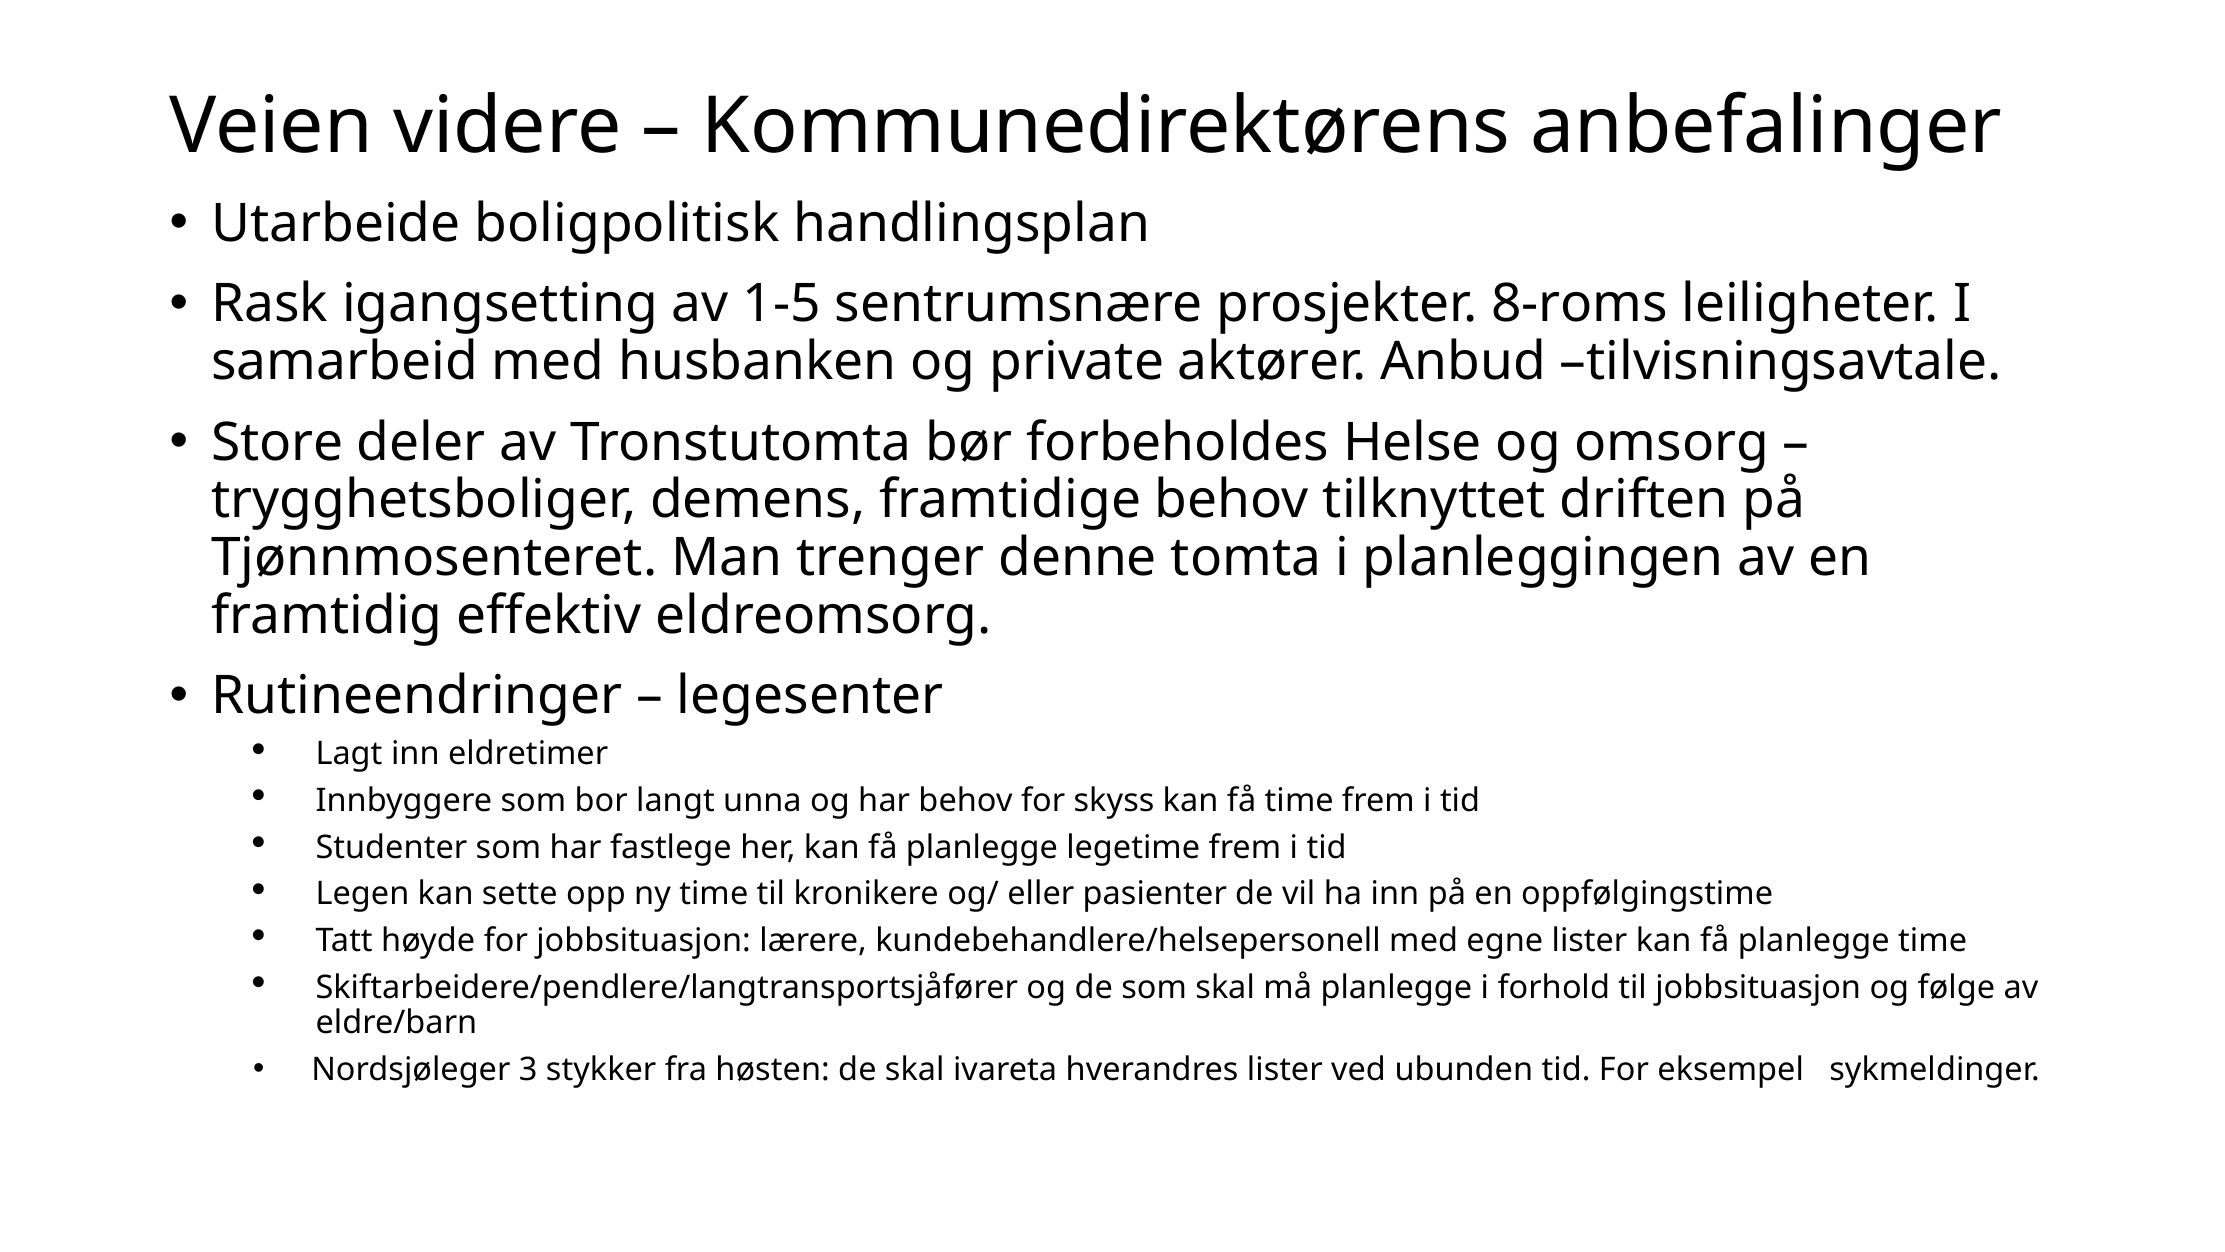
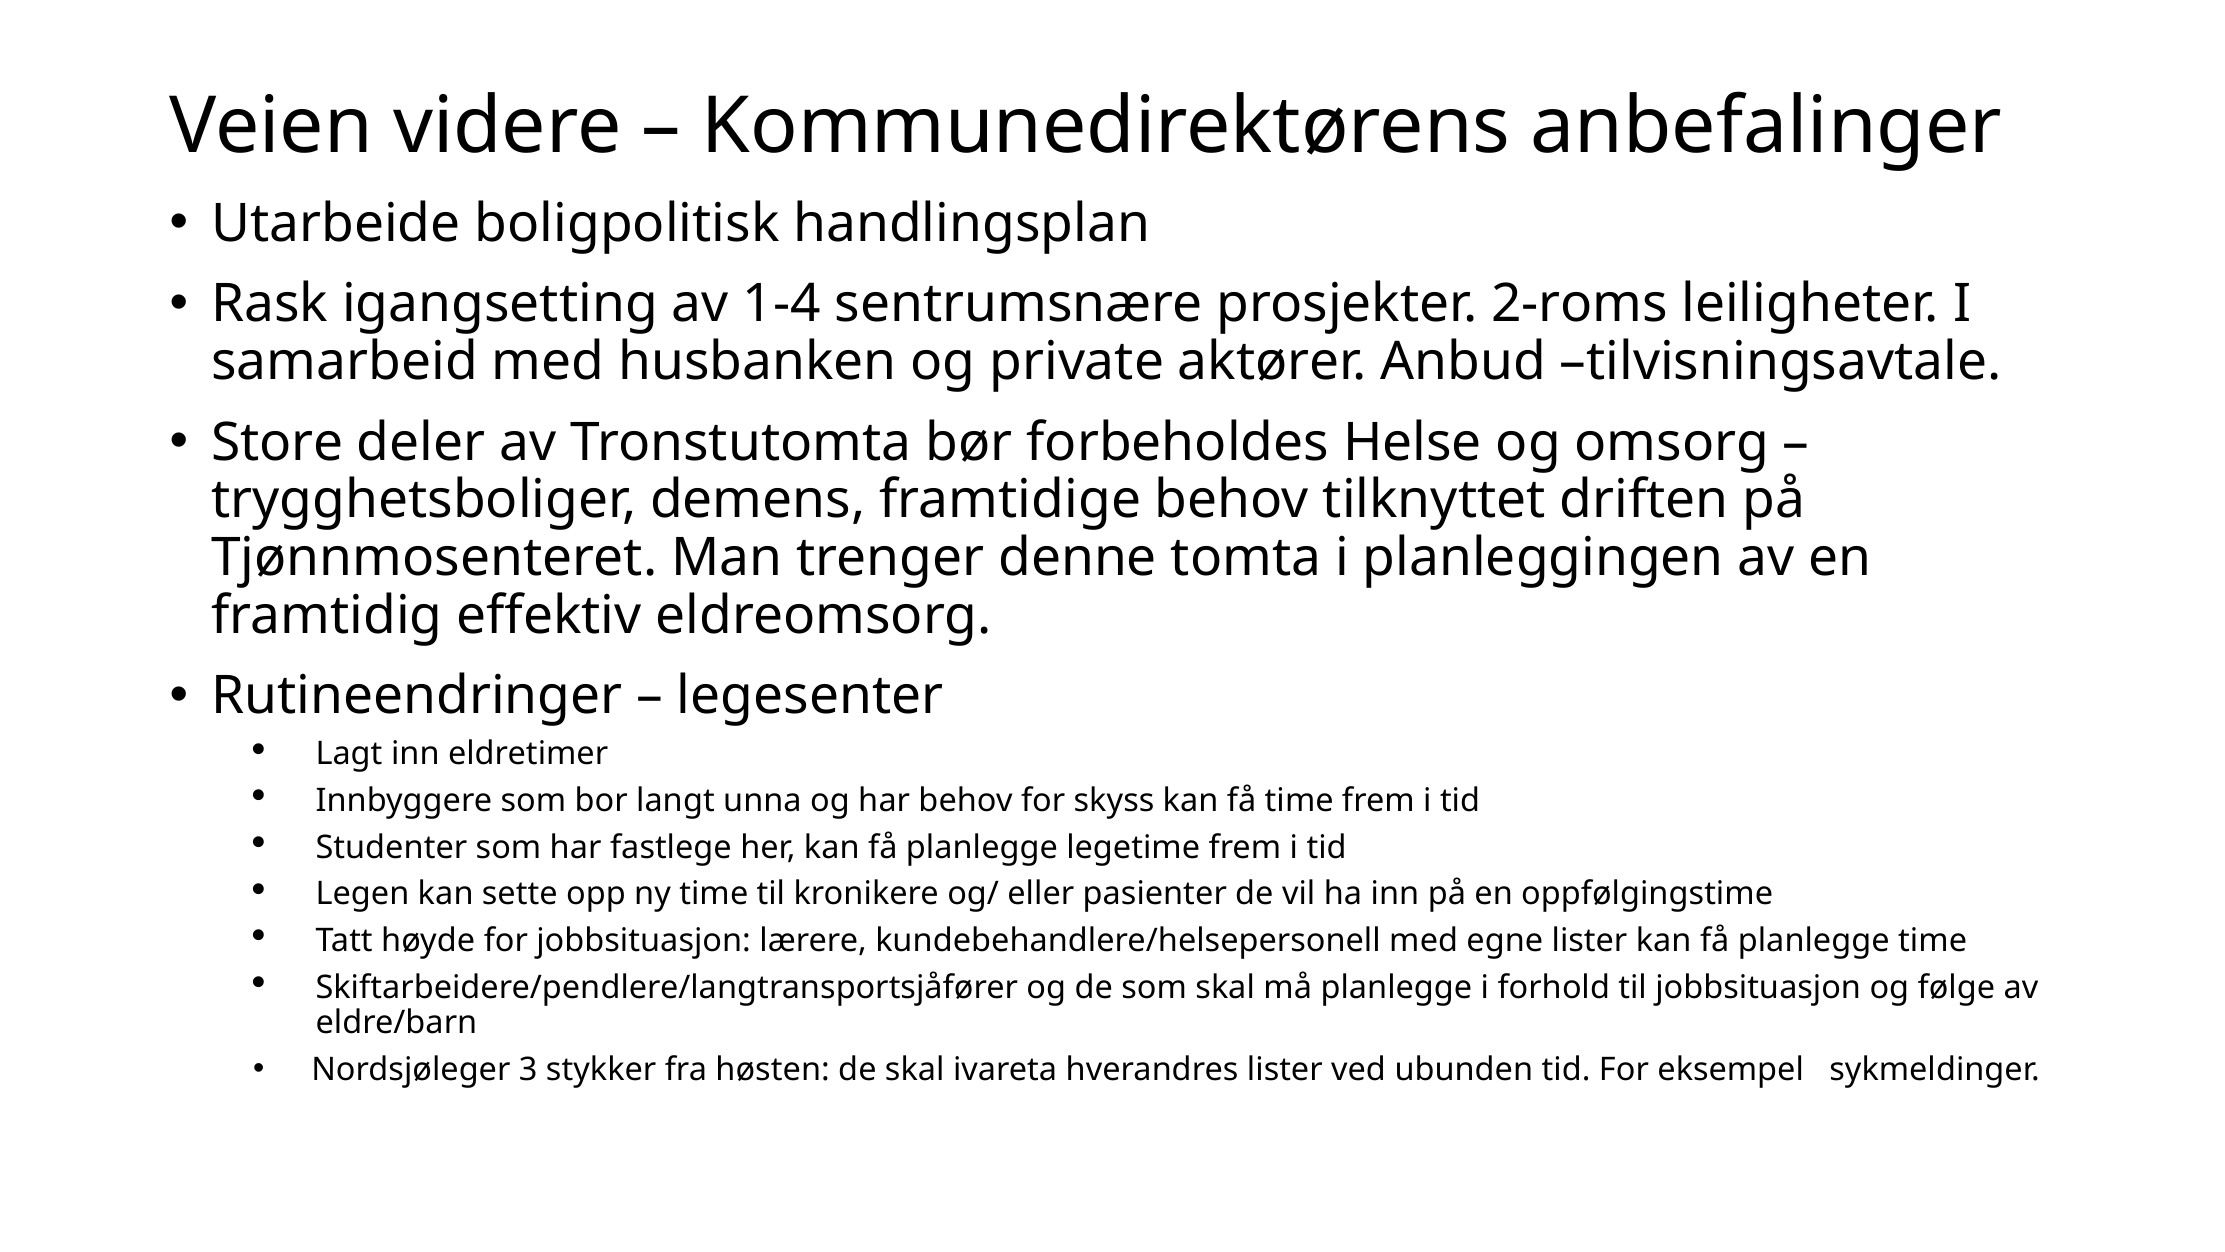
1-5: 1-5 -> 1-4 (782, 304)
8-roms: 8-roms -> 2-roms (1580, 304)
